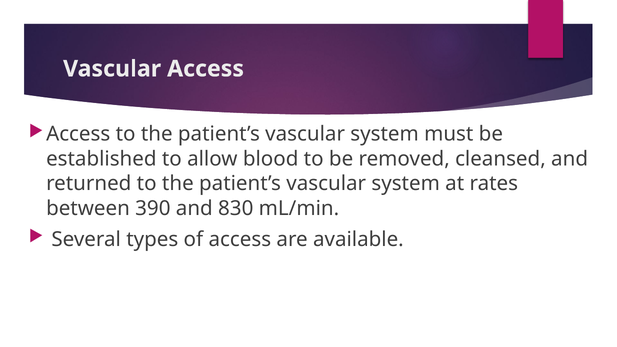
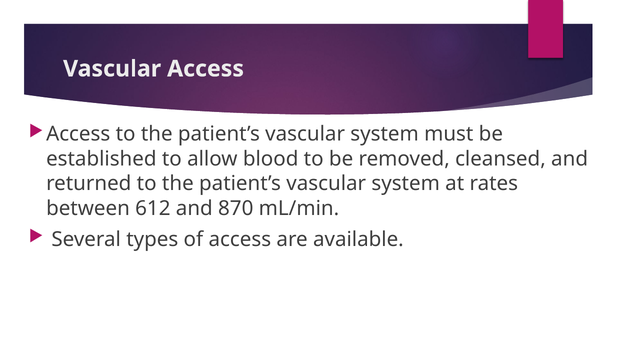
390: 390 -> 612 (153, 208)
830: 830 -> 870 (236, 208)
